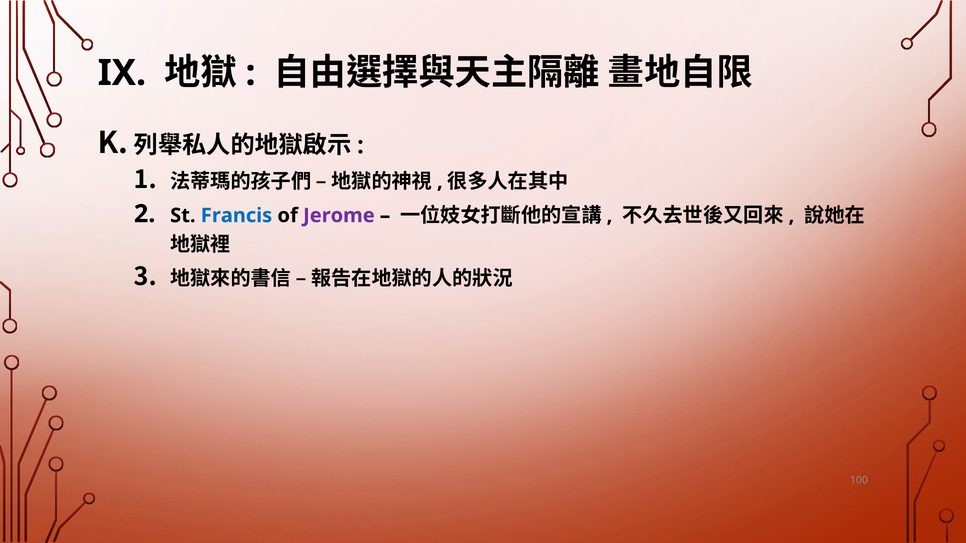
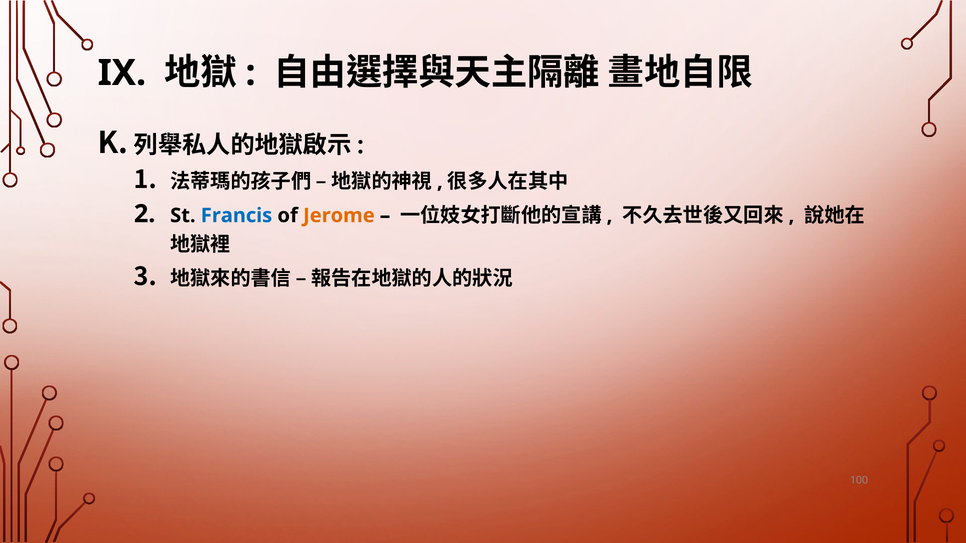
Jerome colour: purple -> orange (339, 216)
